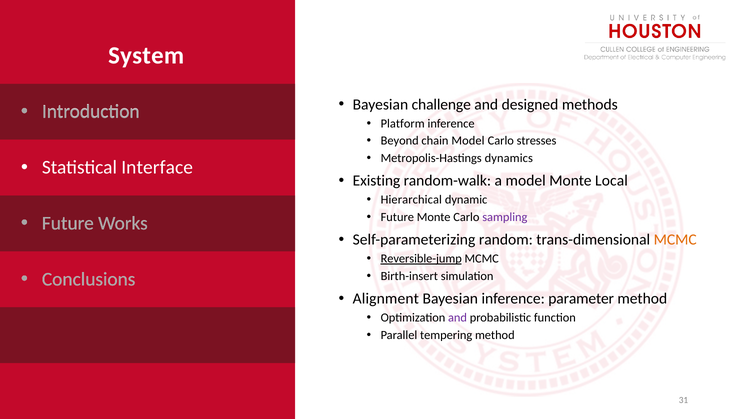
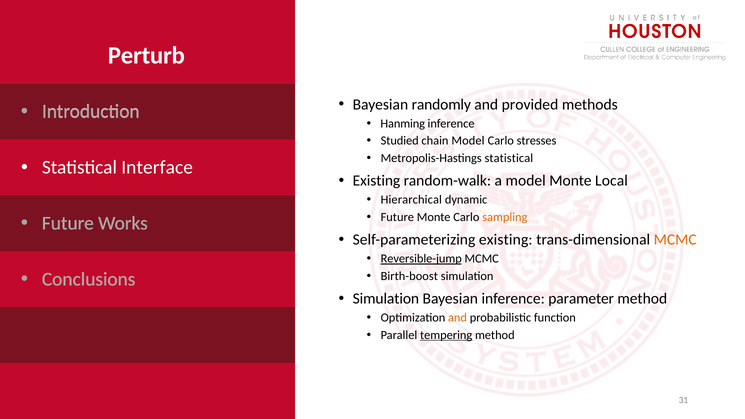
System: System -> Perturb (146, 56)
challenge: challenge -> randomly (441, 105)
designed: designed -> provided (530, 105)
Platform: Platform -> Hanming (403, 123)
Beyond: Beyond -> Studied (400, 141)
Metropolis-Hastings dynamics: dynamics -> statistical (509, 158)
sampling colour: purple -> orange (505, 217)
Self-parameterizing random: random -> existing (506, 240)
Birth-insert: Birth-insert -> Birth-boost (409, 276)
Alignment: Alignment -> Simulation (386, 299)
and colour: purple -> orange (458, 318)
tempering underline: none -> present (446, 335)
